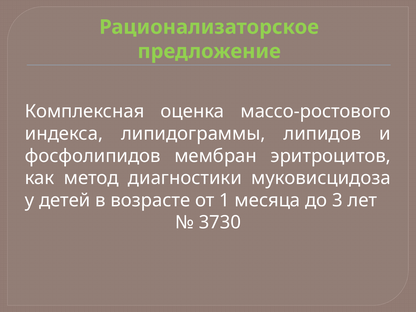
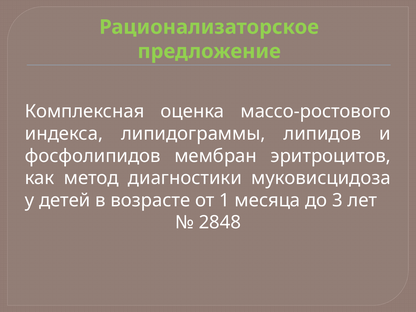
3730: 3730 -> 2848 (220, 222)
